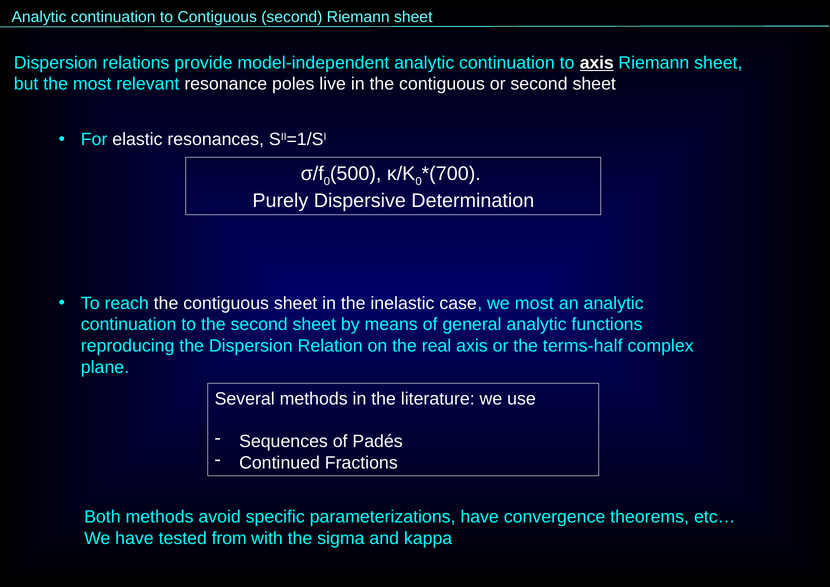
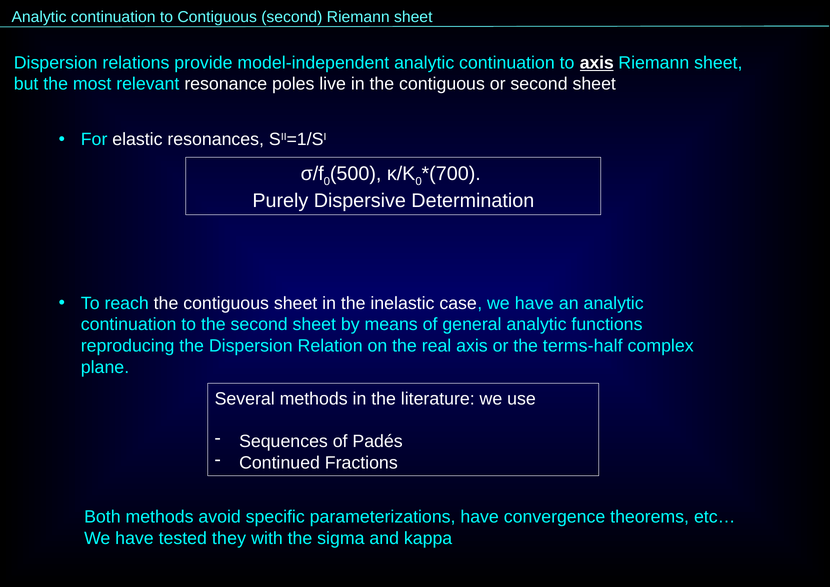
case we most: most -> have (534, 303)
from: from -> they (229, 538)
